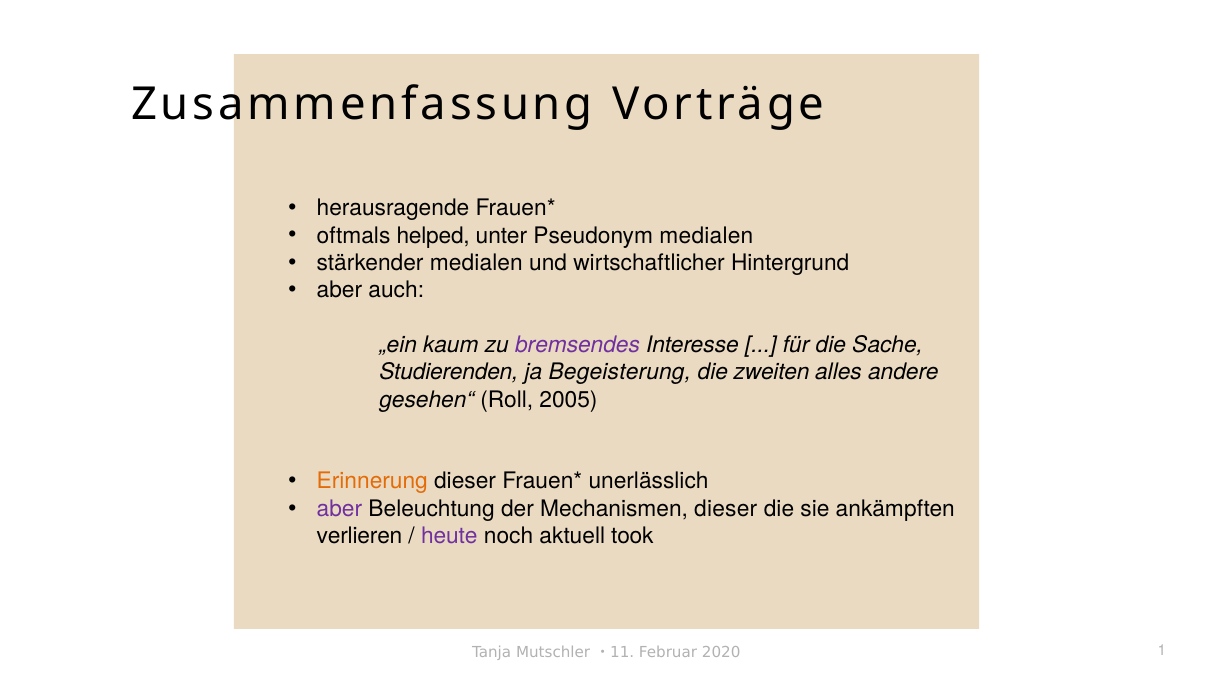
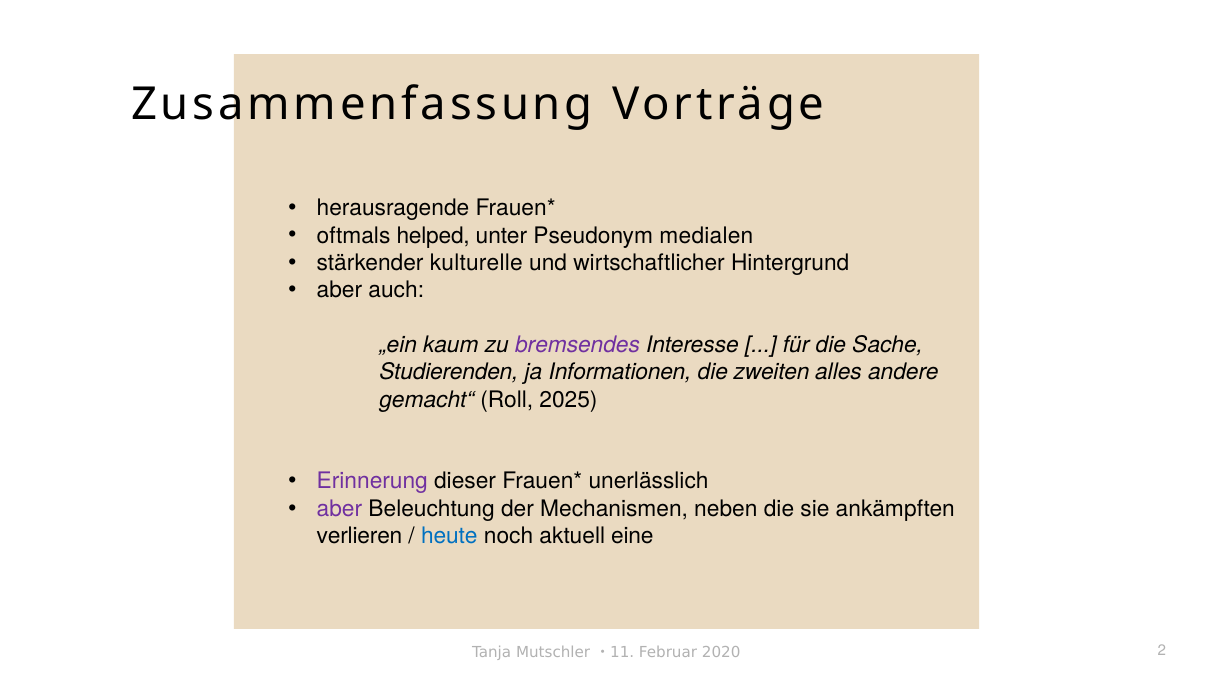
stärkender medialen: medialen -> kulturelle (476, 263)
Begeisterung: Begeisterung -> Informationen (620, 372)
gesehen“: gesehen“ -> gemacht“ (427, 399)
2005: 2005 -> 2025 (568, 399)
Erinnerung colour: orange -> purple (372, 481)
Mechanismen dieser: dieser -> neben (726, 508)
heute colour: purple -> blue (449, 536)
took: took -> eine (632, 536)
1: 1 -> 2 (1162, 650)
